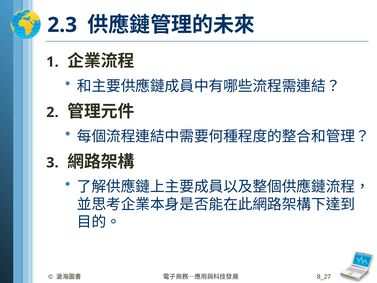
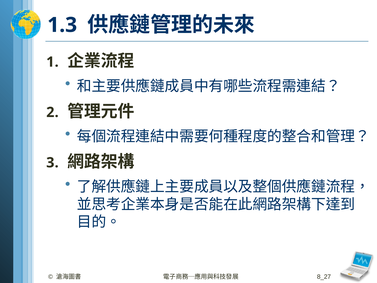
2.3: 2.3 -> 1.3 (62, 25)
